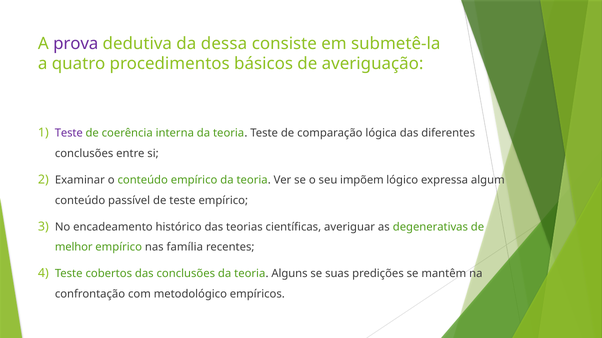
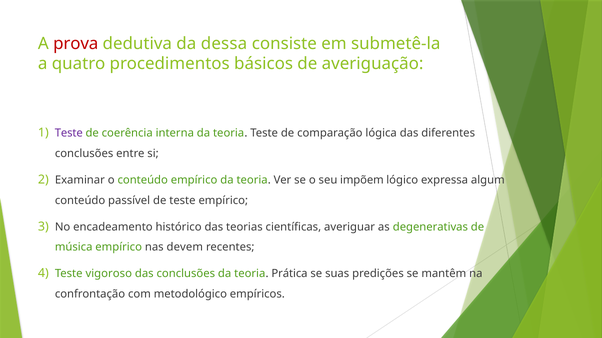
prova colour: purple -> red (76, 44)
melhor: melhor -> música (74, 248)
família: família -> devem (185, 248)
cobertos: cobertos -> vigoroso (109, 274)
Alguns: Alguns -> Prática (290, 274)
